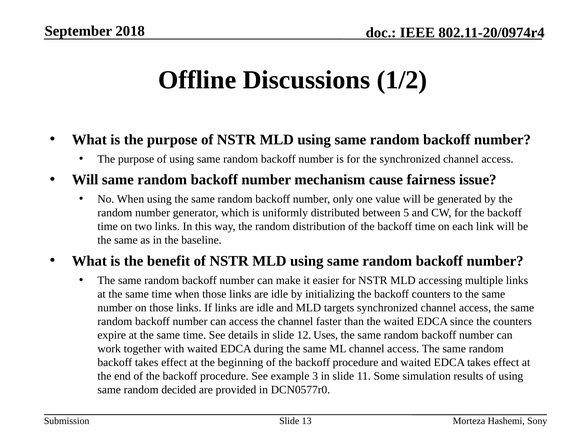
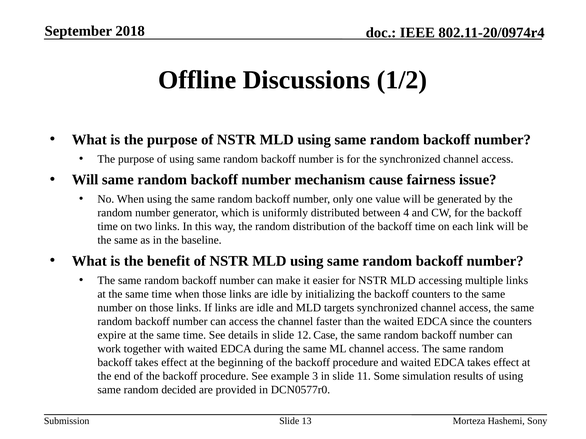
5: 5 -> 4 (406, 213)
Uses: Uses -> Case (326, 335)
